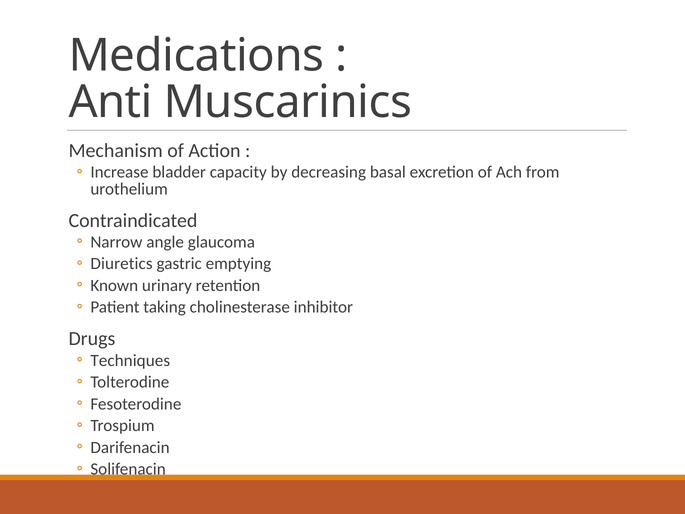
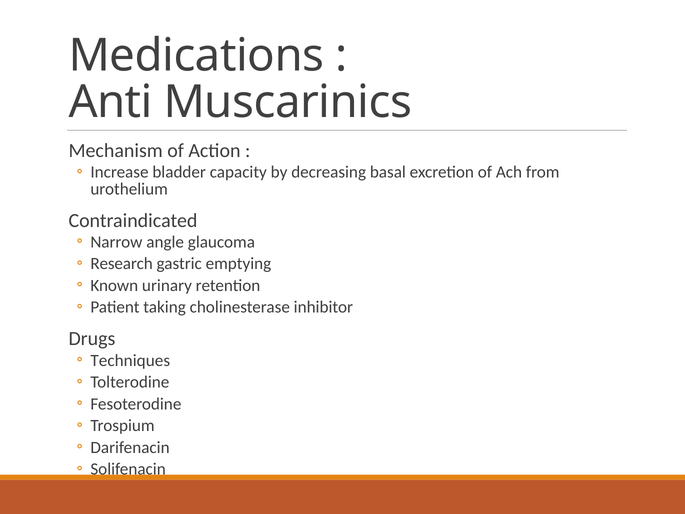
Diuretics: Diuretics -> Research (122, 264)
